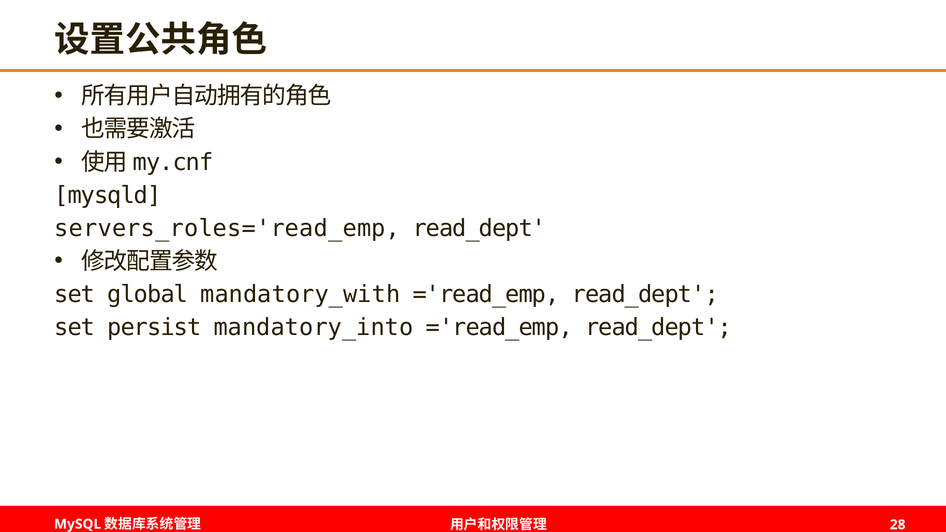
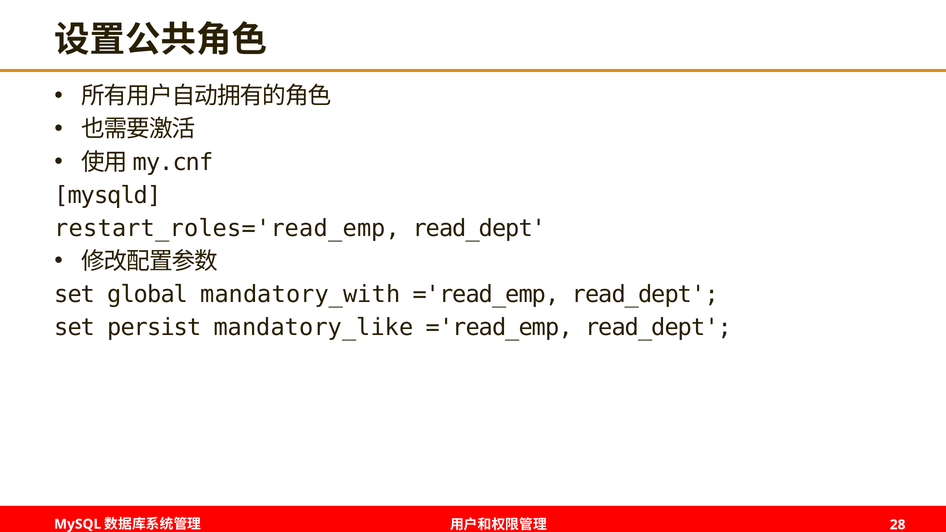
servers_roles='read_emp: servers_roles='read_emp -> restart_roles='read_emp (227, 228)
mandatory_into: mandatory_into -> mandatory_like (313, 328)
